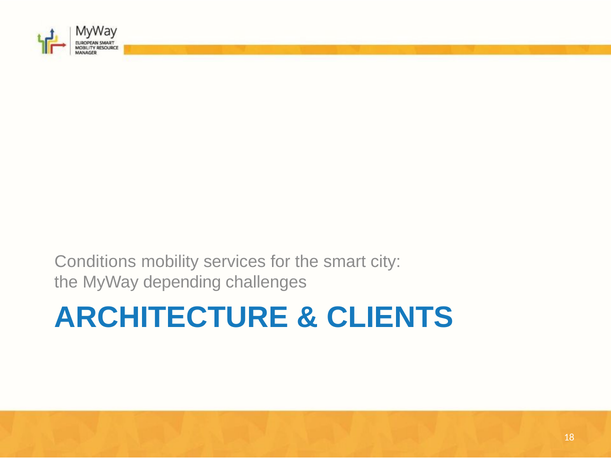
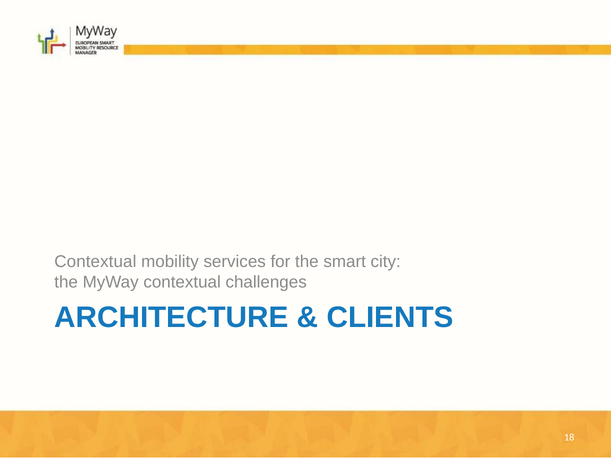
Conditions: Conditions -> Contextual (95, 262)
MyWay depending: depending -> contextual (182, 282)
